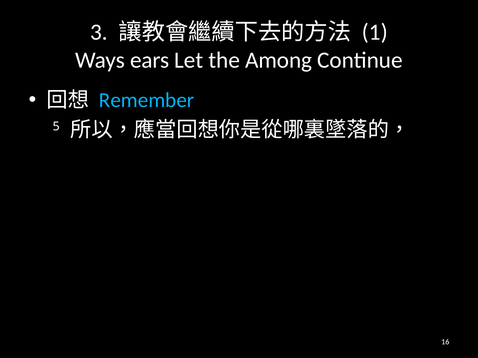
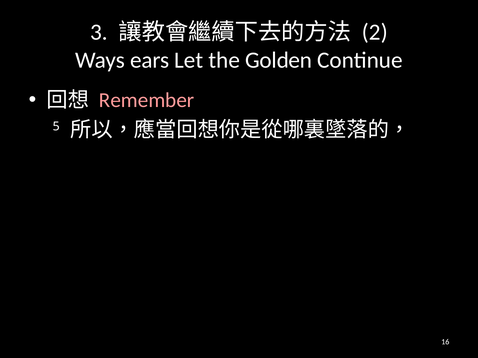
1: 1 -> 2 (375, 32)
Among: Among -> Golden (279, 60)
Remember colour: light blue -> pink (147, 100)
